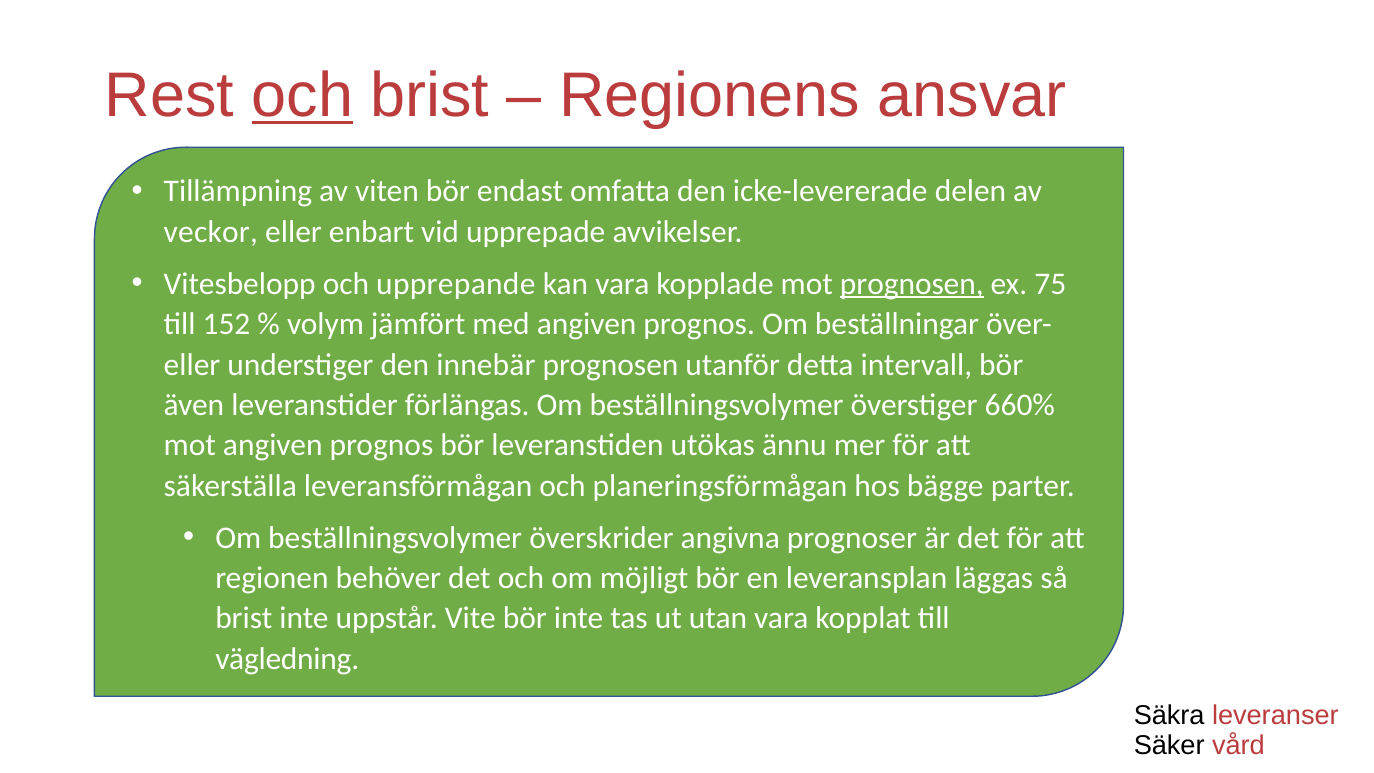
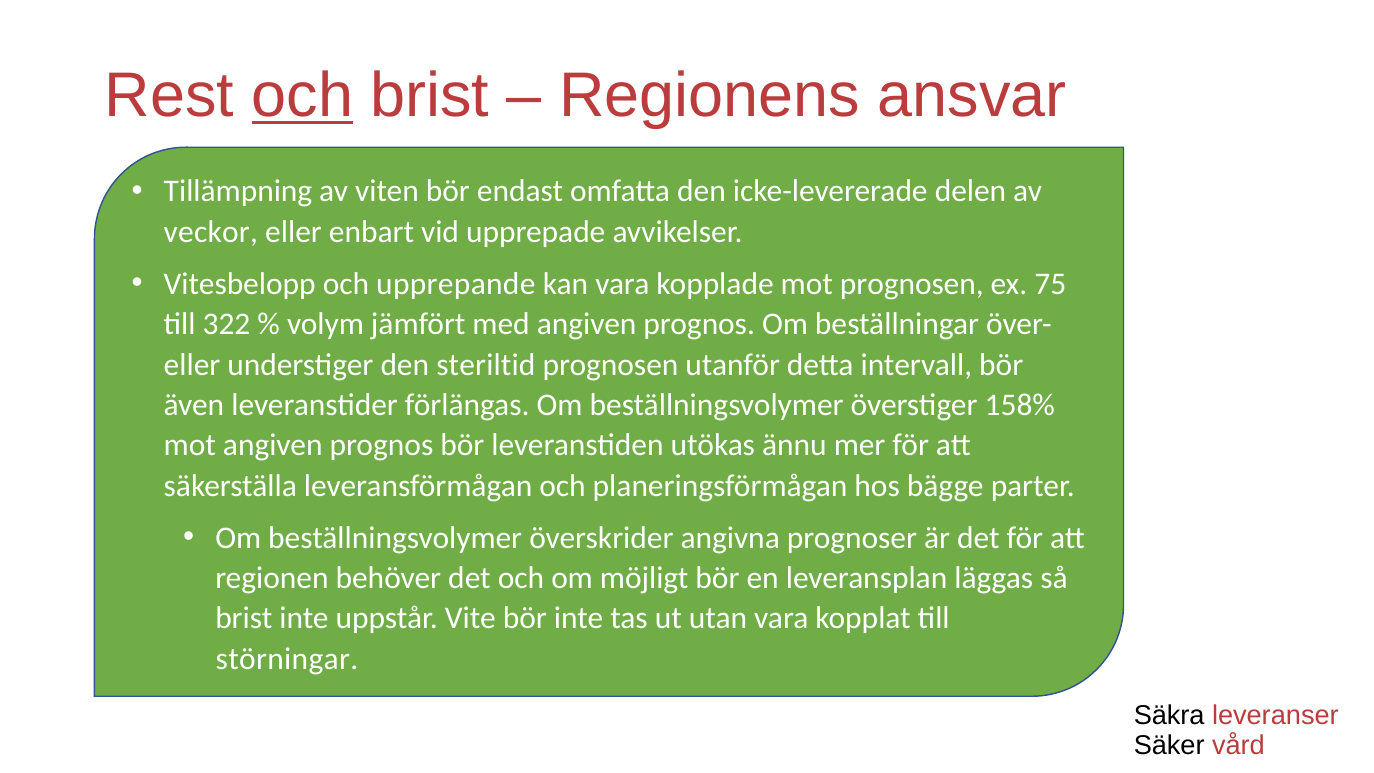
prognosen underline: present -> none (912, 284)
152: 152 -> 322 (227, 324)
innebär: innebär -> steriltid (486, 365)
660%: 660% -> 158% (1020, 405)
vägledning: vägledning -> störningar (287, 659)
